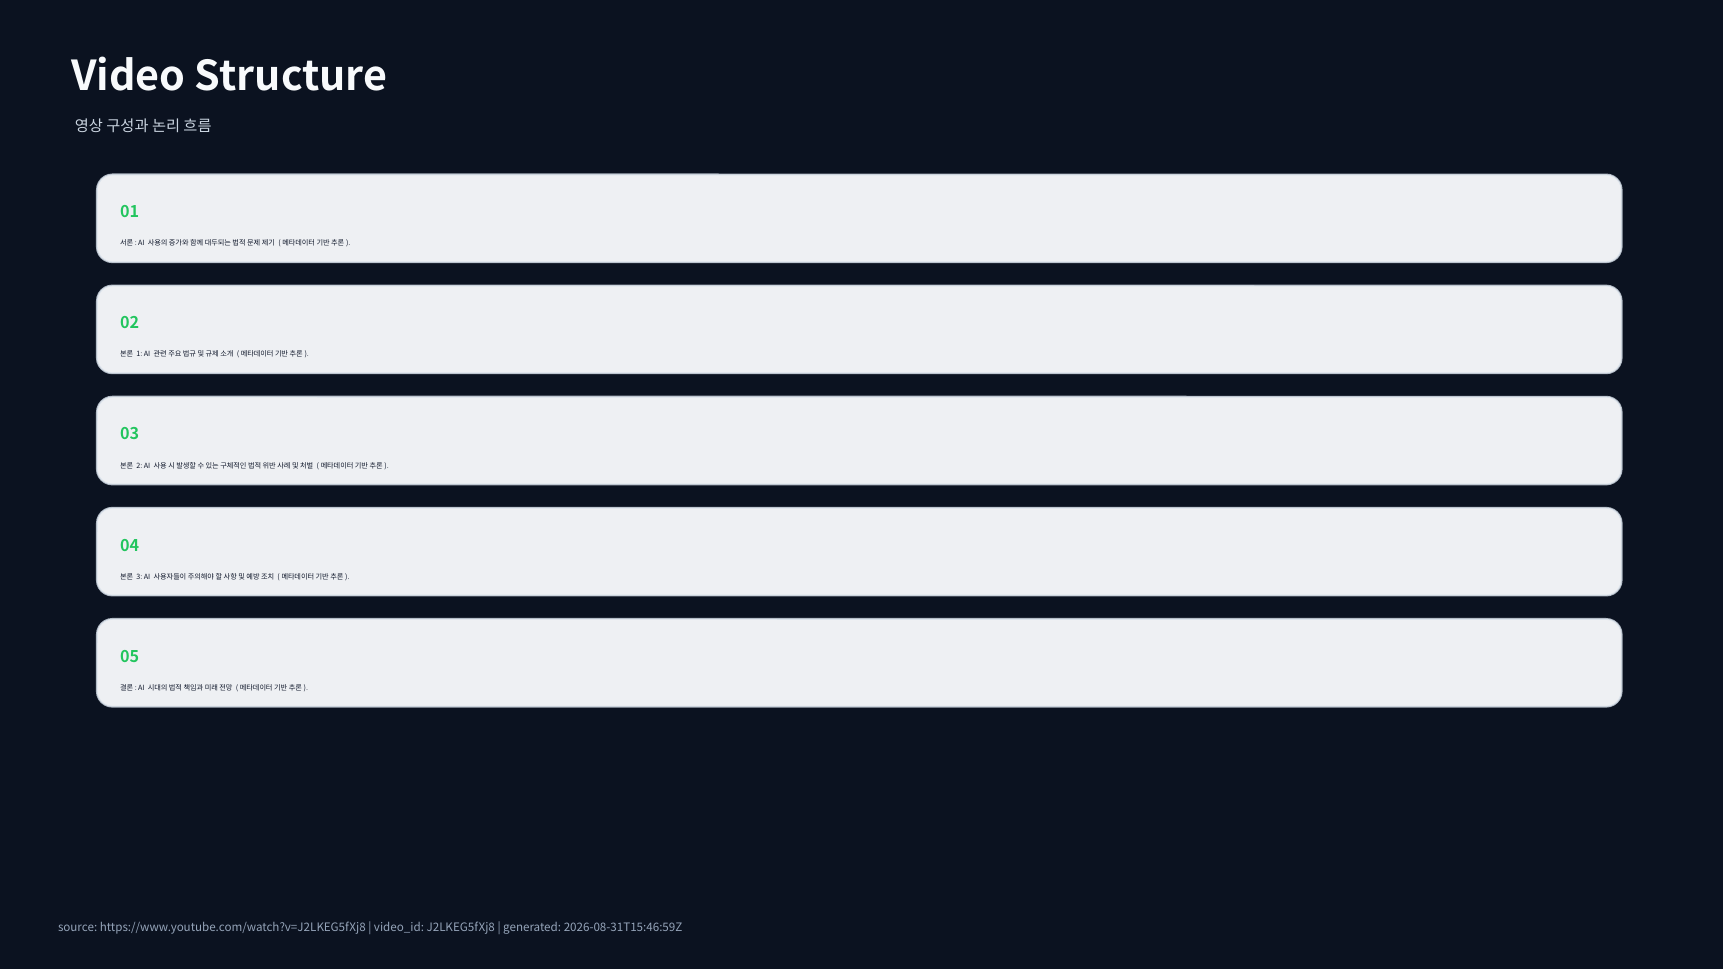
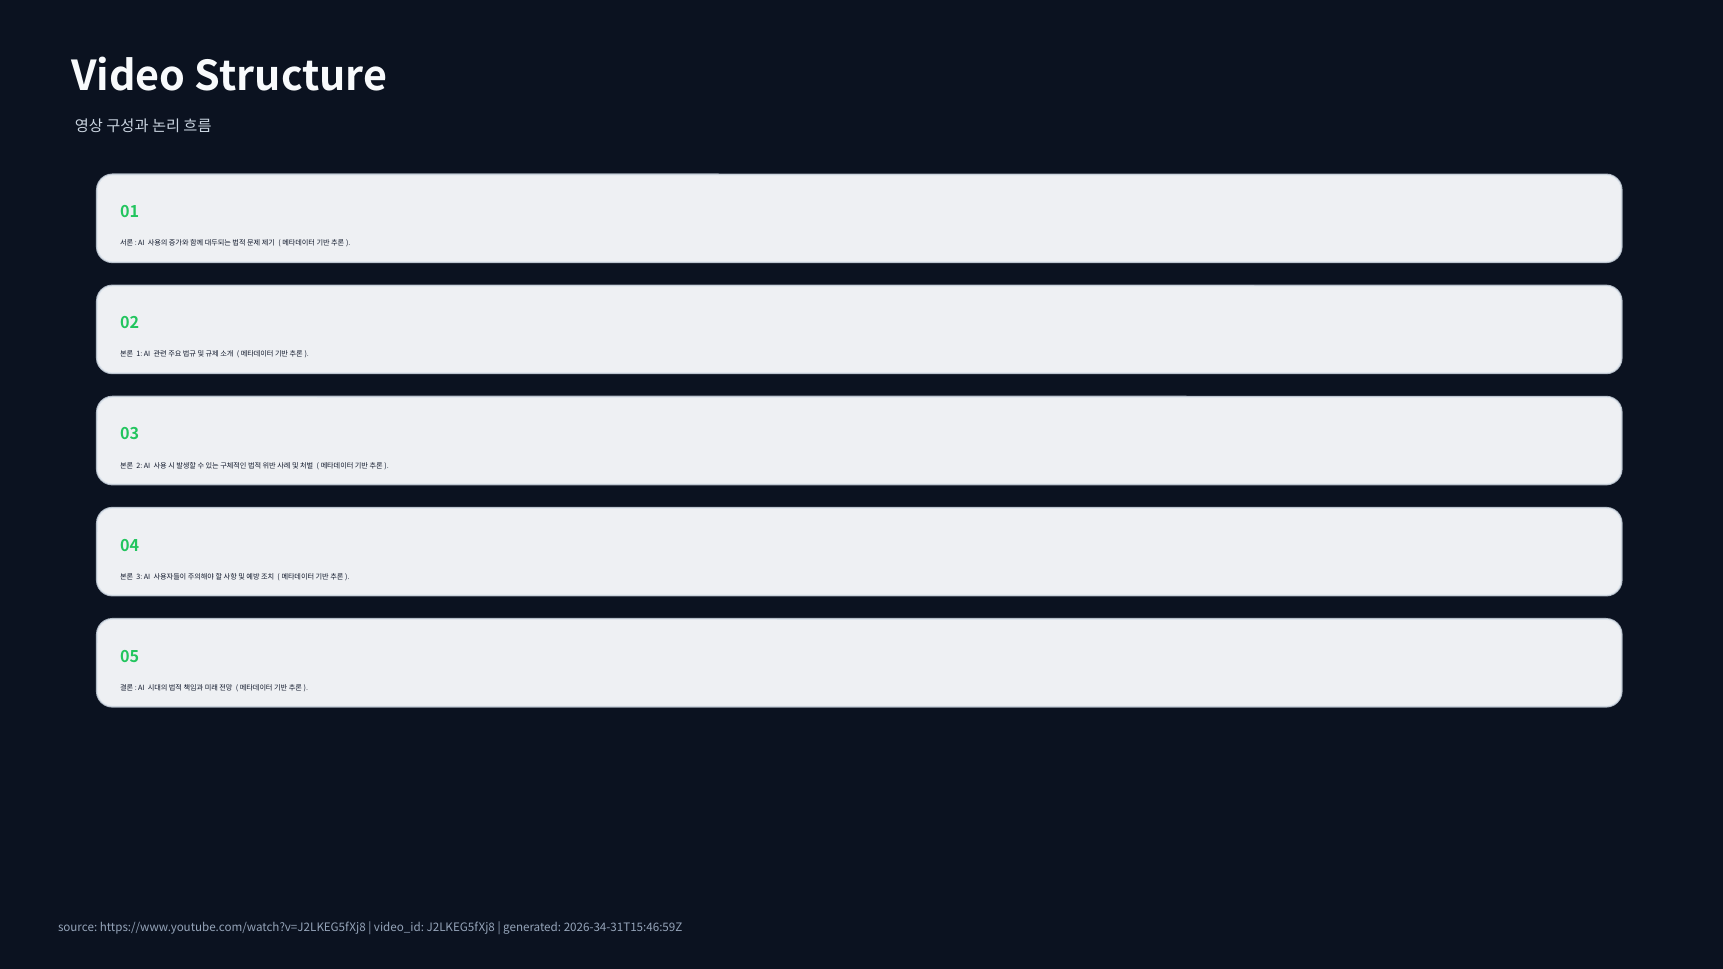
2026-08-31T15:46:59Z: 2026-08-31T15:46:59Z -> 2026-34-31T15:46:59Z (623, 928)
